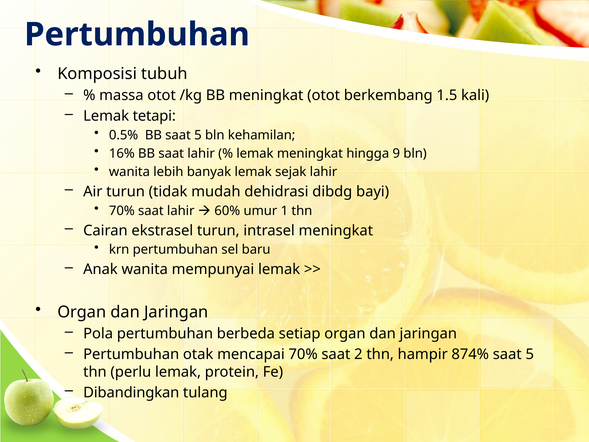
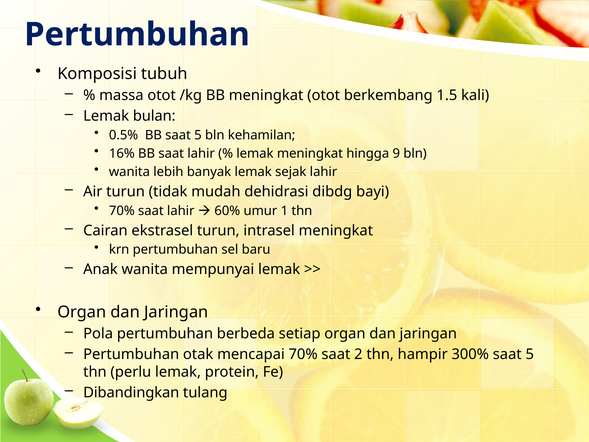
tetapi: tetapi -> bulan (154, 116)
874%: 874% -> 300% (470, 354)
